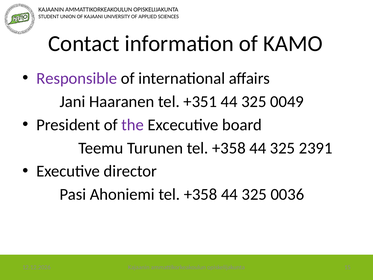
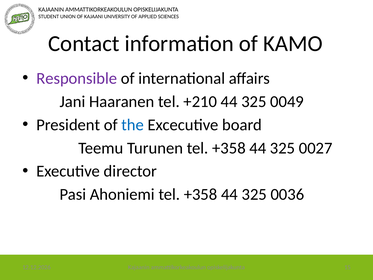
+351: +351 -> +210 (200, 101)
the colour: purple -> blue (133, 125)
2391: 2391 -> 0027 (316, 148)
